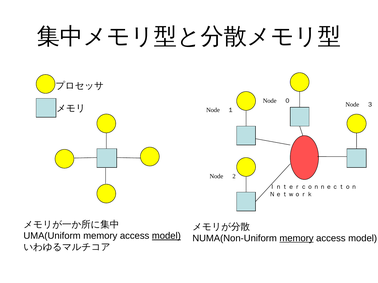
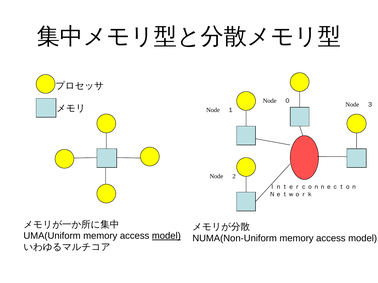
memory underline: present -> none (297, 239)
